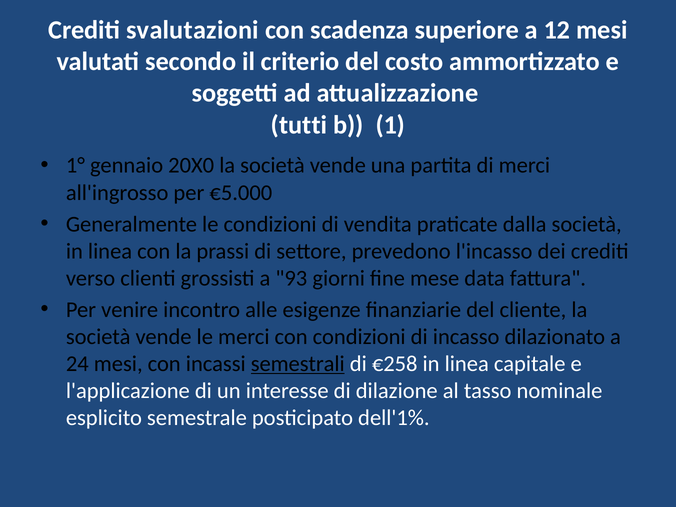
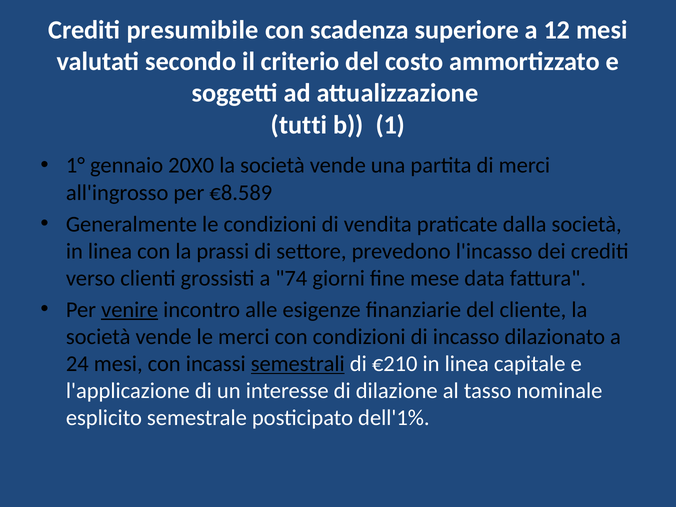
svalutazioni: svalutazioni -> presumibile (193, 30)
€5.000: €5.000 -> €8.589 (241, 193)
93: 93 -> 74 (291, 278)
venire underline: none -> present (130, 310)
€258: €258 -> €210 (395, 364)
